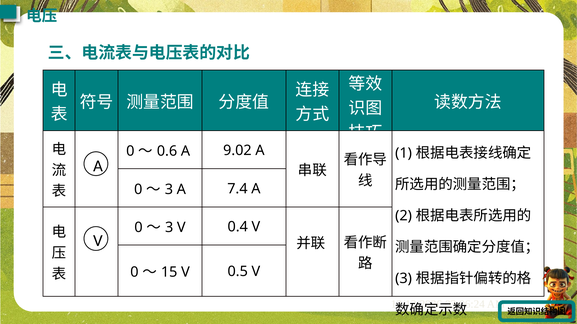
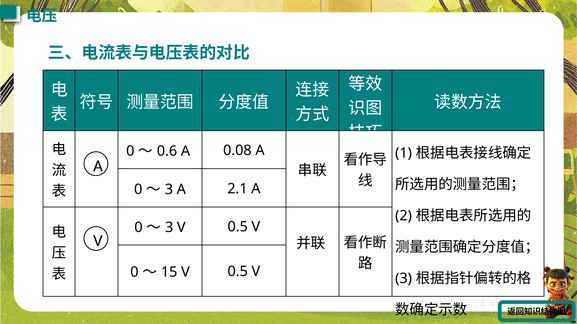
9.02: 9.02 -> 0.08 (237, 151)
7.4: 7.4 -> 2.1 (237, 189)
0.4: 0.4 -> 0.5 (238, 227)
